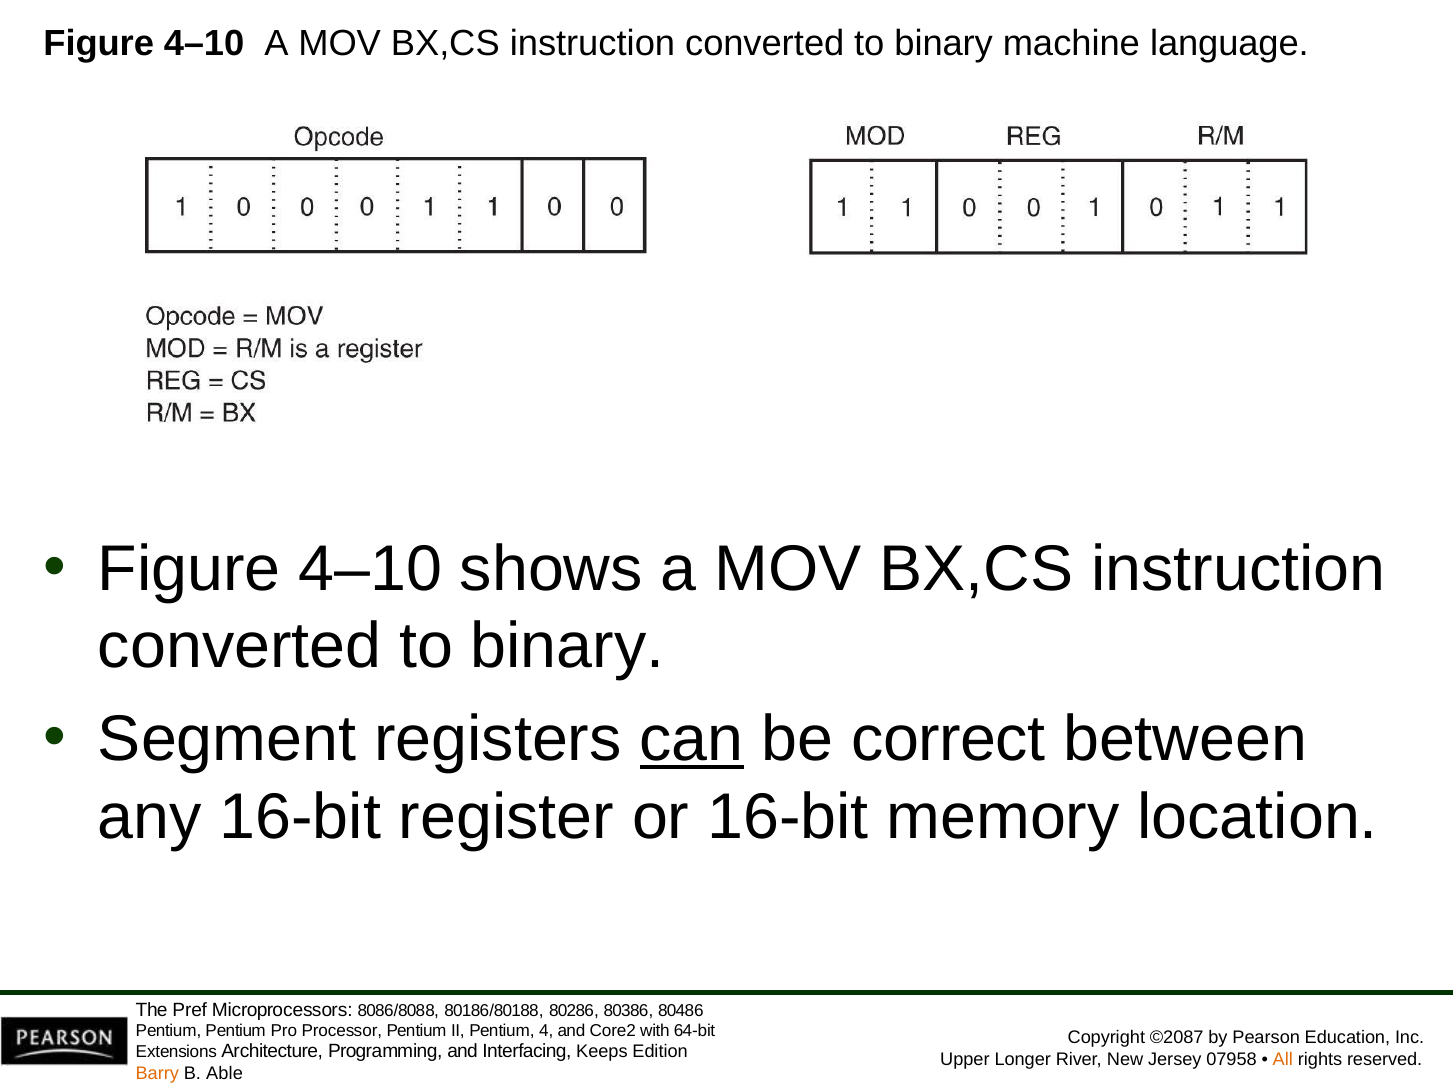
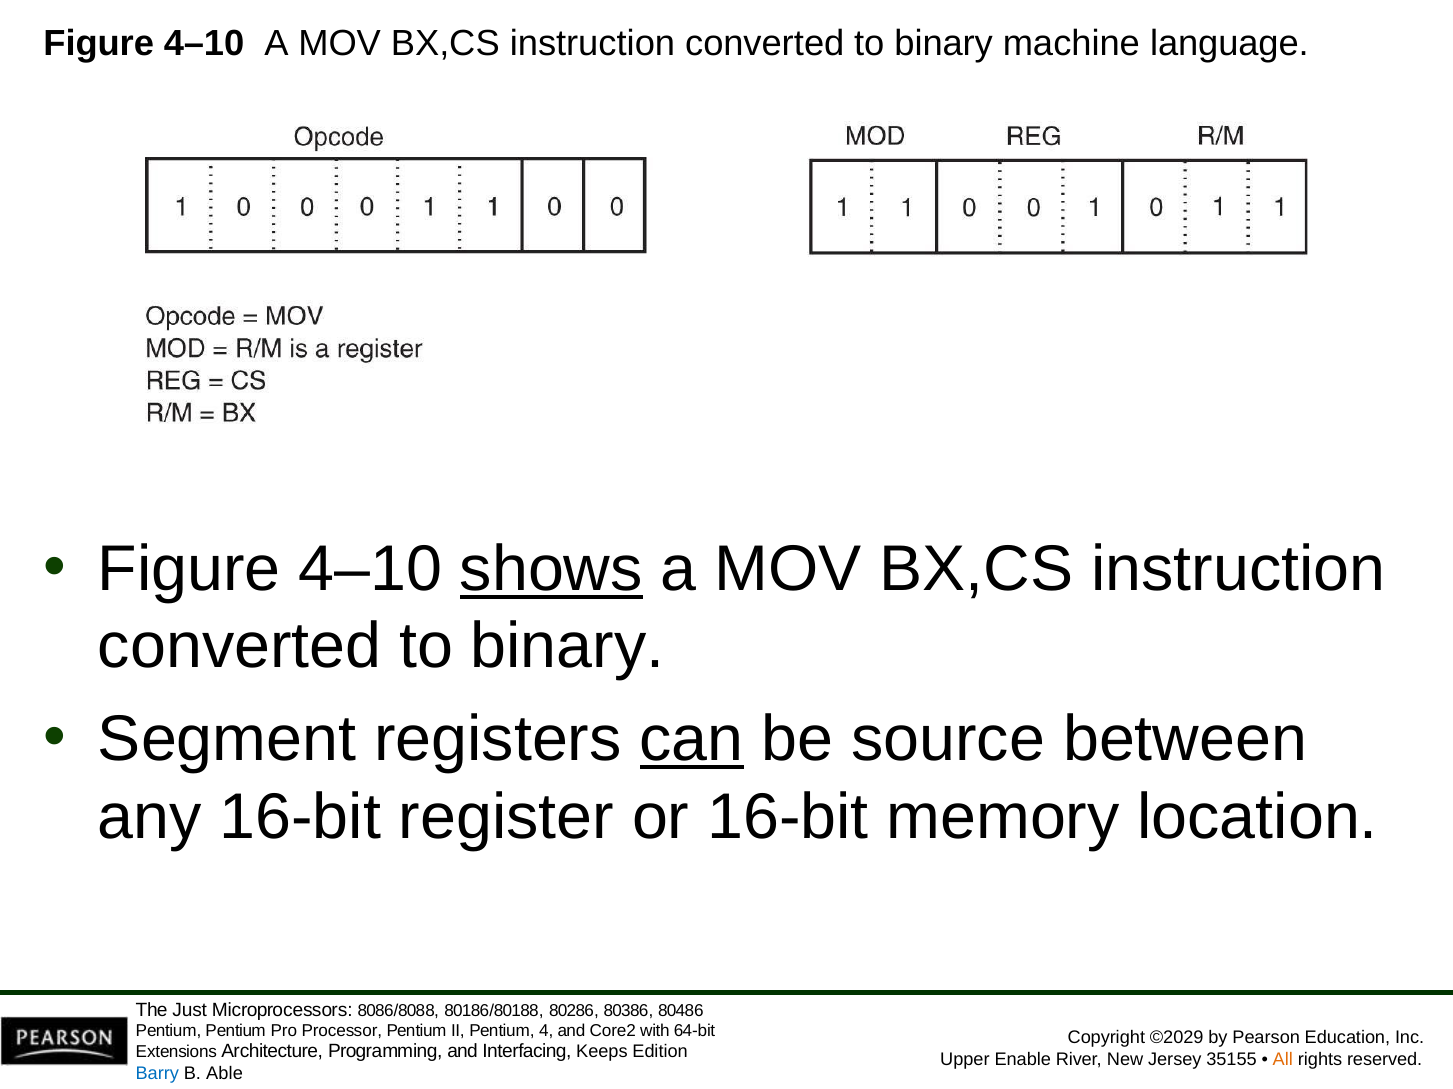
shows underline: none -> present (551, 569)
correct: correct -> source (948, 740)
Pref: Pref -> Just (190, 1011)
©2087: ©2087 -> ©2029 (1177, 1038)
Longer: Longer -> Enable (1023, 1061)
07958: 07958 -> 35155 (1232, 1061)
Barry colour: orange -> blue (157, 1075)
